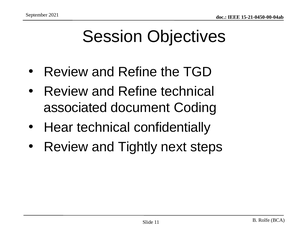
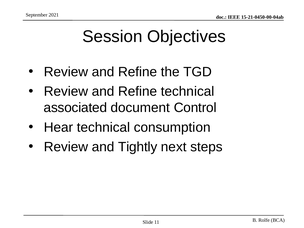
Coding: Coding -> Control (195, 108)
confidentially: confidentially -> consumption (172, 127)
